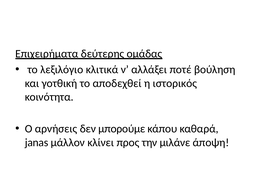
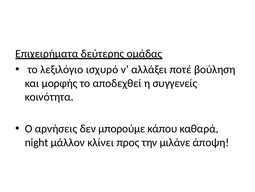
κλιτικά: κλιτικά -> ισχυρό (102, 69)
γοτθική: γοτθική -> μορφής (60, 83)
ιστορικός: ιστορικός -> συγγενείς (175, 83)
janas: janas -> night (37, 142)
